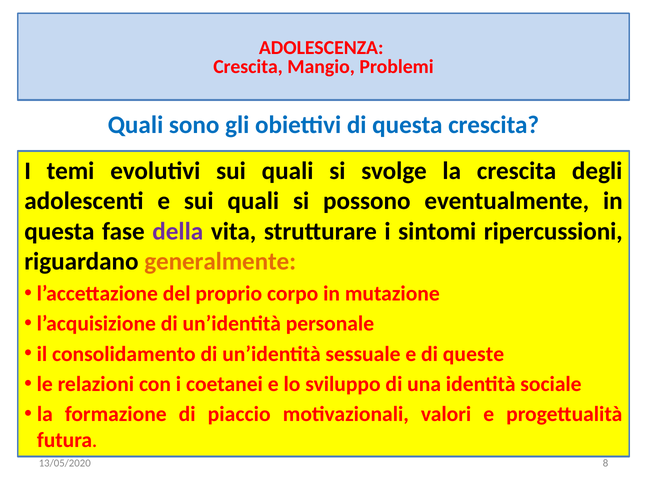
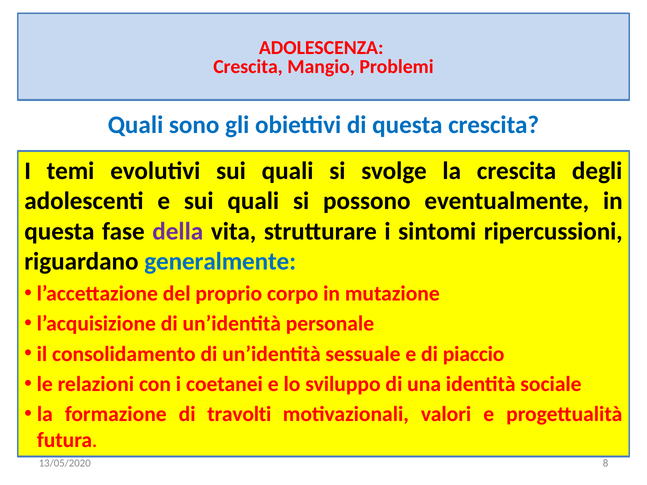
generalmente colour: orange -> blue (220, 262)
queste: queste -> piaccio (474, 354)
piaccio: piaccio -> travolti (239, 415)
